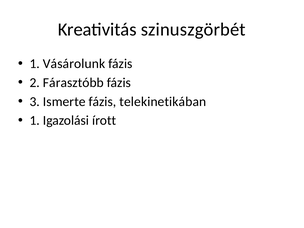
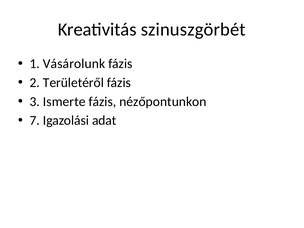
Fárasztóbb: Fárasztóbb -> Területéről (73, 83)
telekinetikában: telekinetikában -> nézőpontunkon (163, 102)
1: 1 -> 7 (35, 121)
írott: írott -> adat (104, 121)
